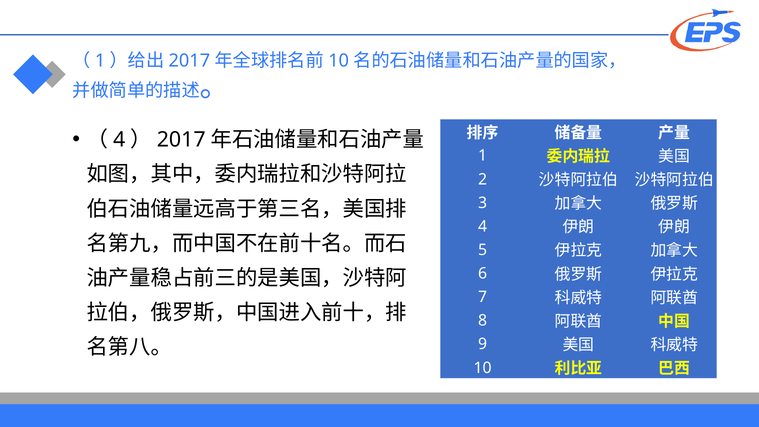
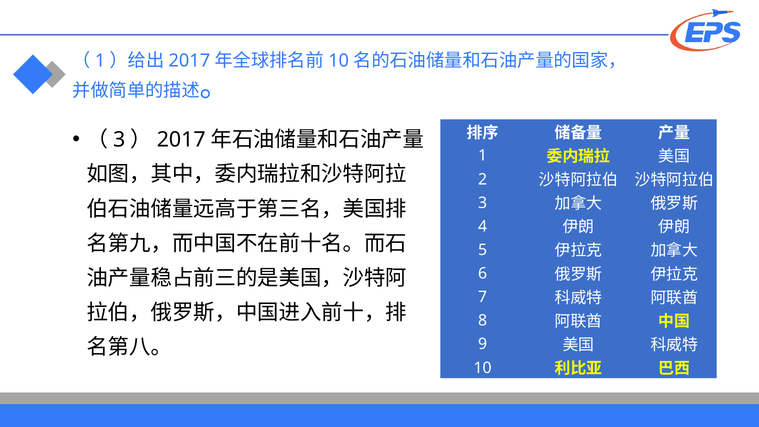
4: 4 -> 3 (119, 140)
